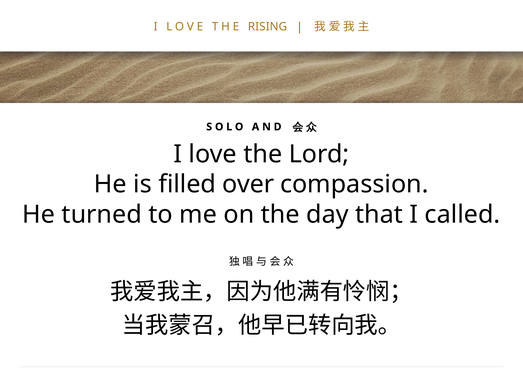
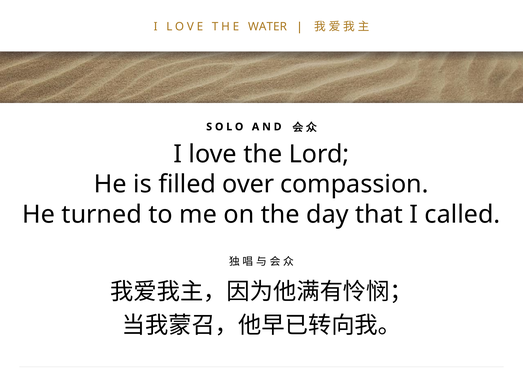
RISING: RISING -> WATER (267, 27)
